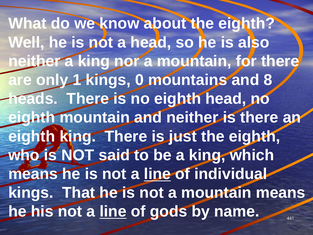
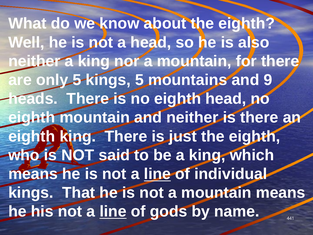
only 1: 1 -> 5 (77, 80)
kings 0: 0 -> 5 (139, 80)
8: 8 -> 9 (268, 80)
